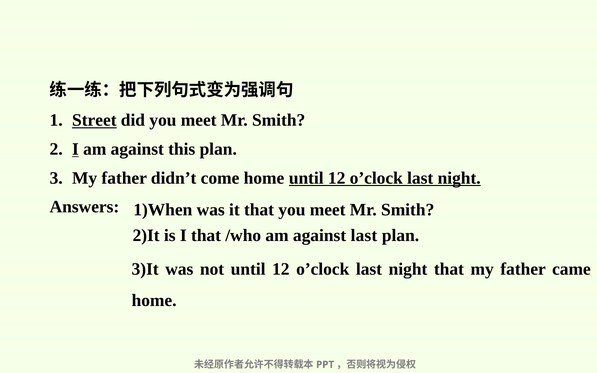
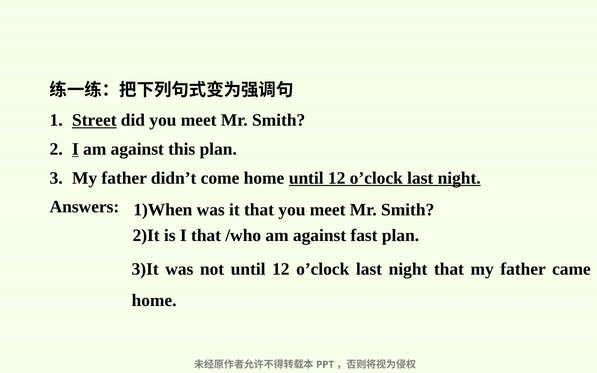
against last: last -> fast (364, 235)
